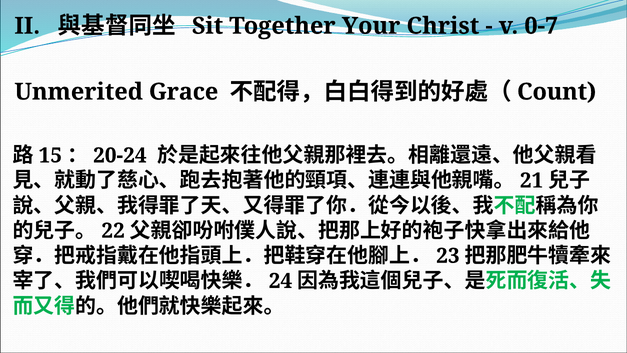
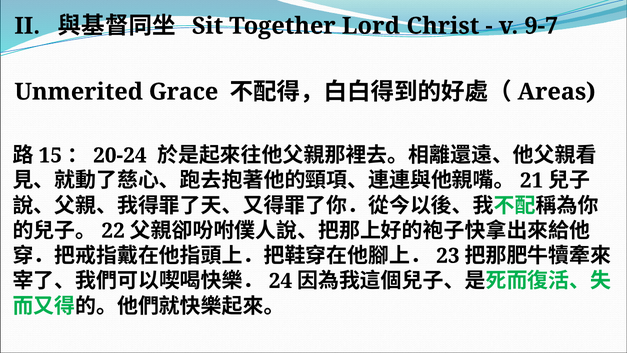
Your: Your -> Lord (371, 26)
0-7: 0-7 -> 9-7 (541, 26)
Count: Count -> Areas (557, 92)
